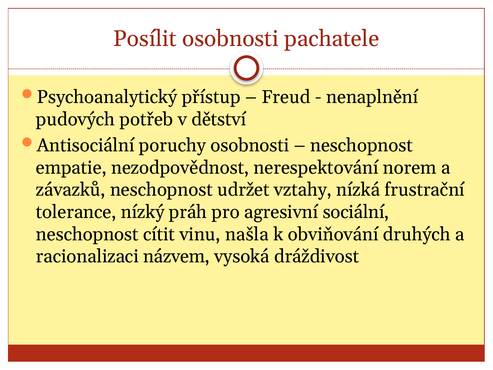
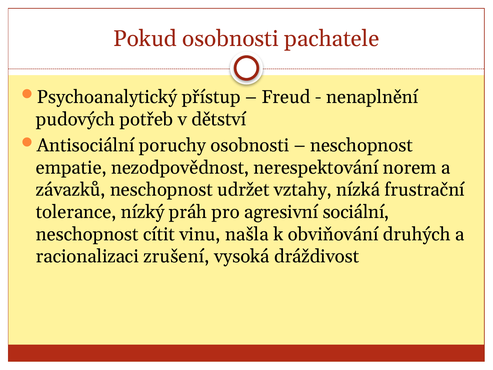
Posílit: Posílit -> Pokud (145, 39)
názvem: názvem -> zrušení (176, 256)
